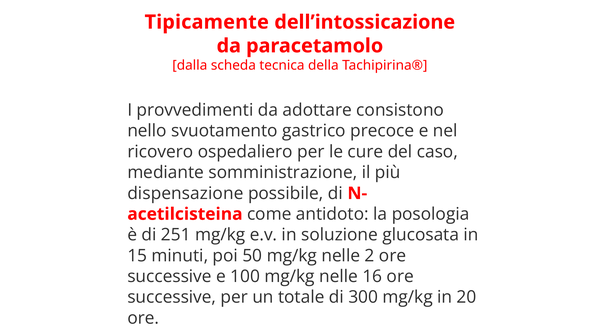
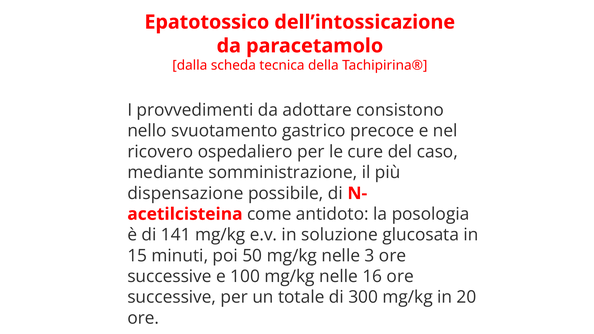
Tipicamente: Tipicamente -> Epatotossico (207, 22)
251: 251 -> 141 (176, 235)
2: 2 -> 3 (370, 256)
